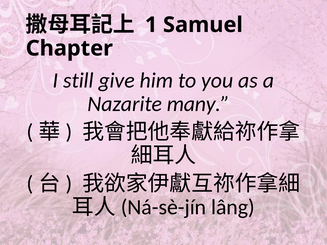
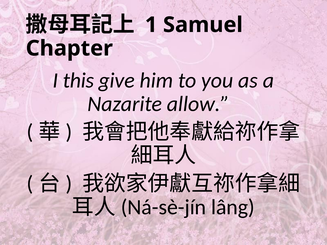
still: still -> this (78, 81)
many: many -> allow (198, 104)
